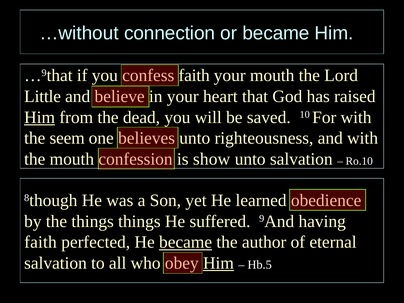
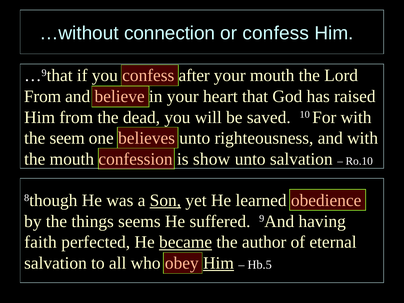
or became: became -> confess (276, 33)
faith: faith -> after (194, 76)
Little: Little -> From (43, 96)
Him underline: present -> none (40, 117)
Son underline: none -> present (165, 200)
things things: things -> seems (139, 221)
